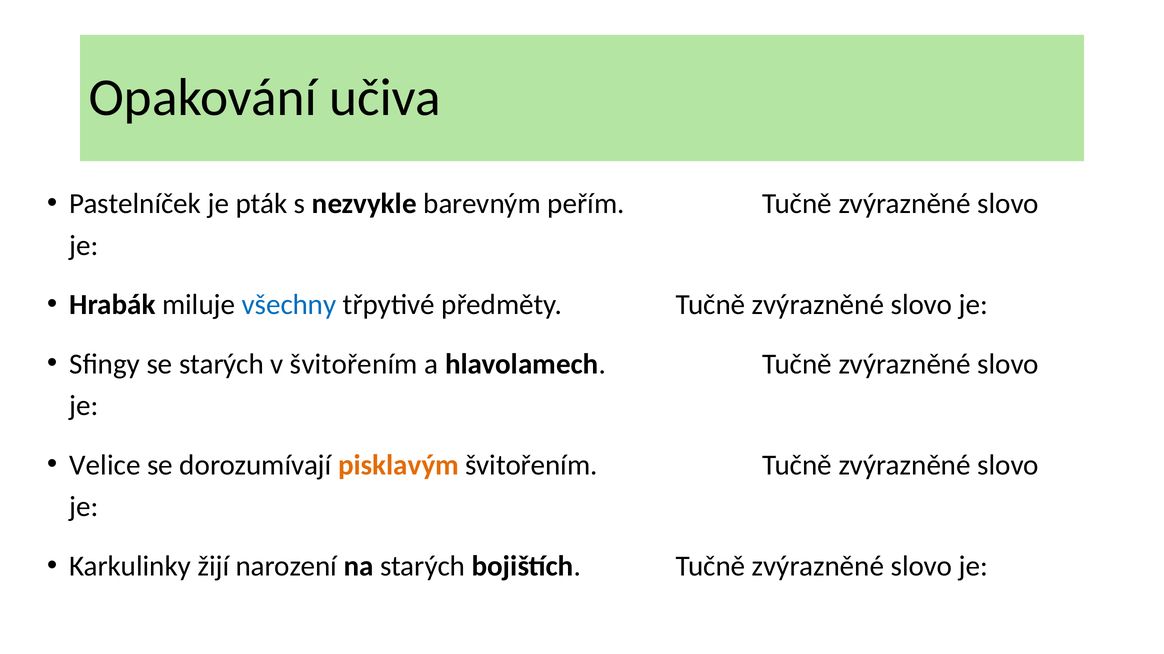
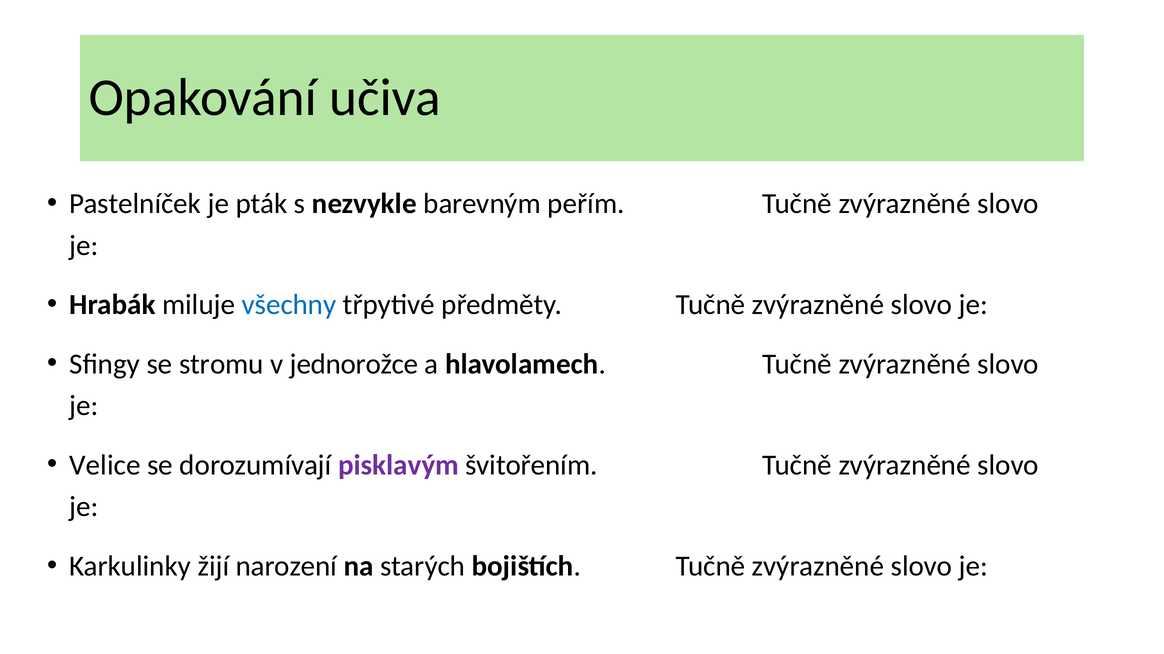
se starých: starých -> stromu (221, 364)
v švitořením: švitořením -> jednorožce (354, 364)
pisklavým colour: orange -> purple (399, 466)
